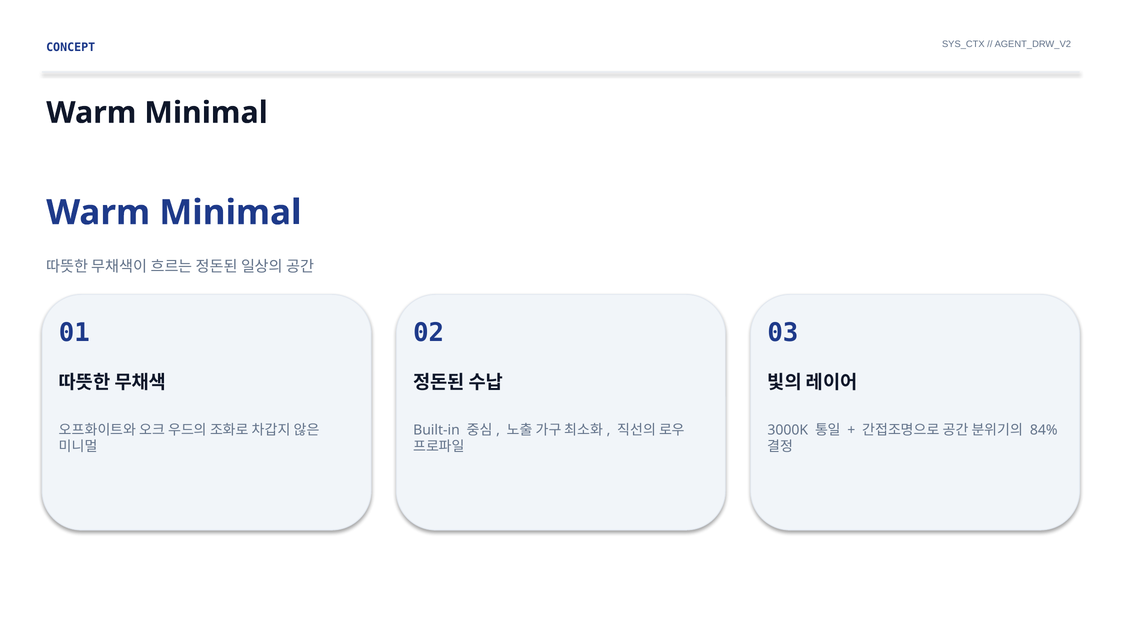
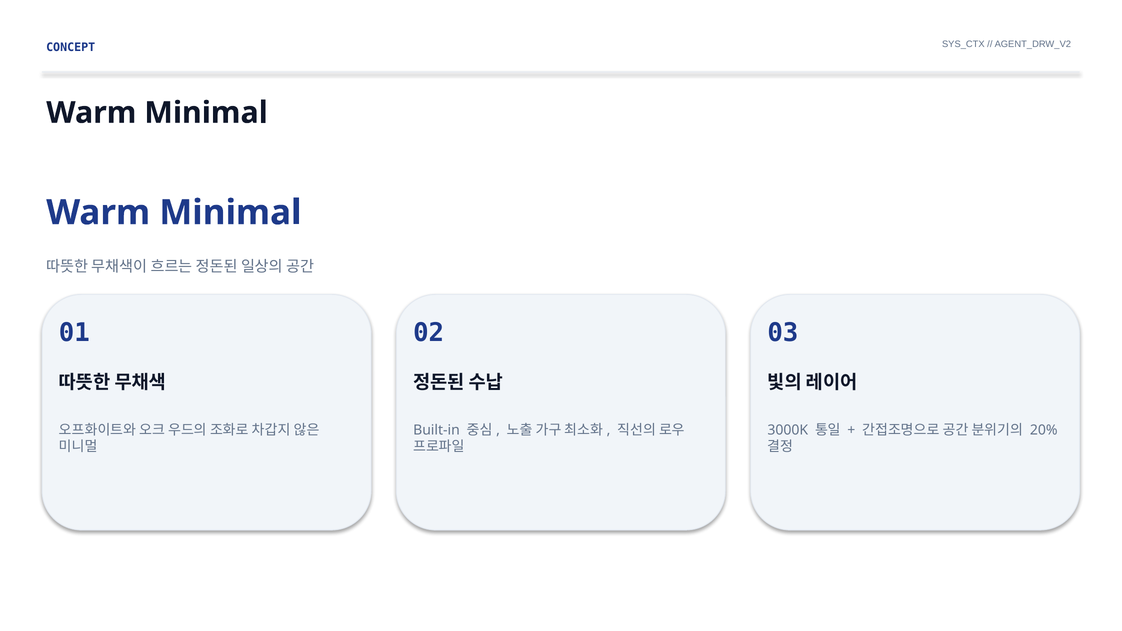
84%: 84% -> 20% (1044, 430)
